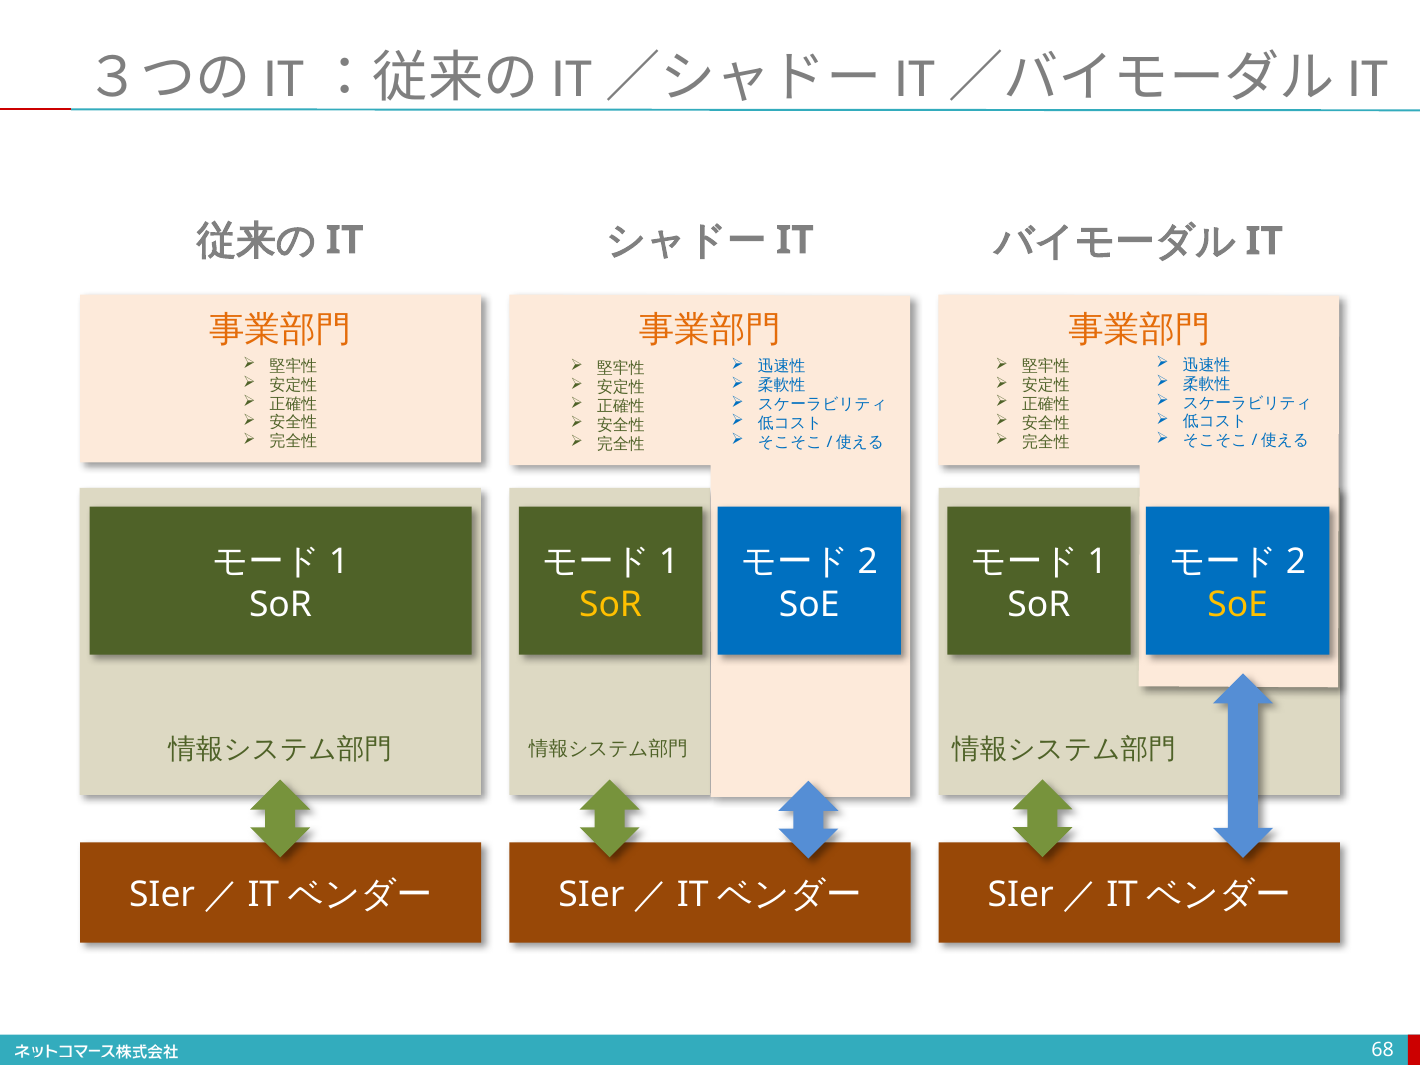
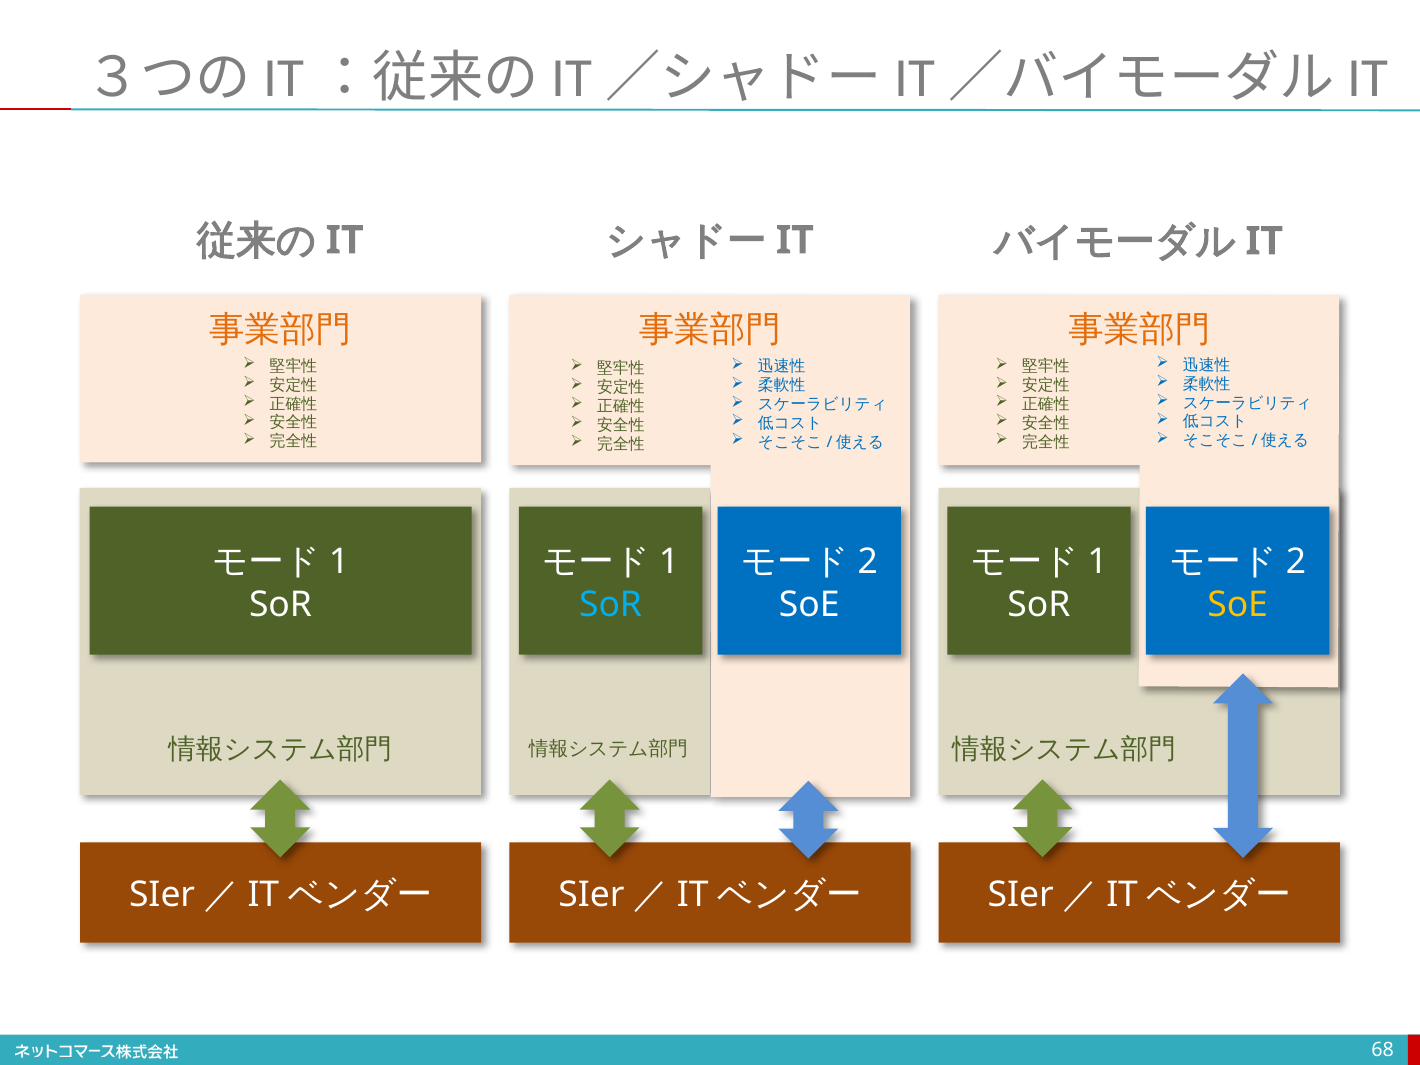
SoR colour: yellow -> light blue (611, 604)
